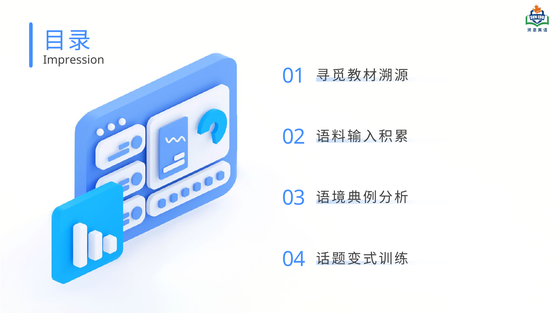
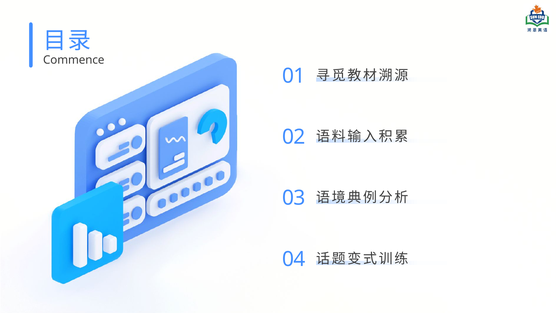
Impression: Impression -> Commence (74, 60)
